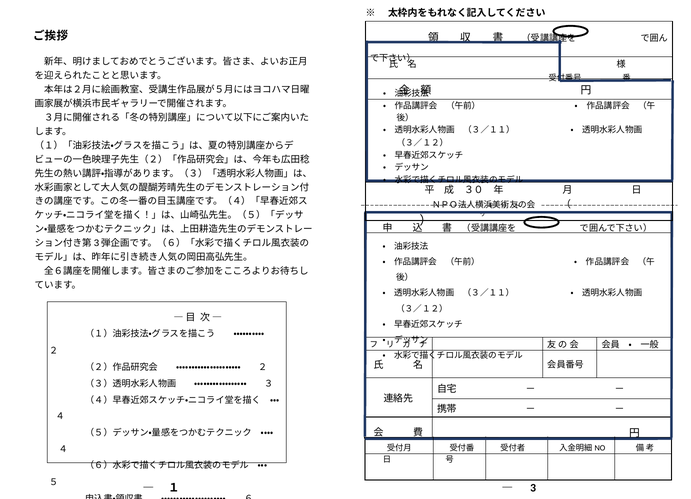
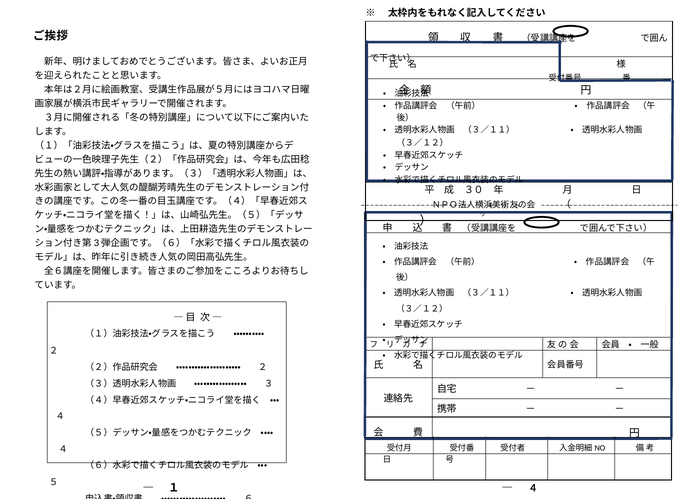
3: 3 -> 4 (533, 488)
